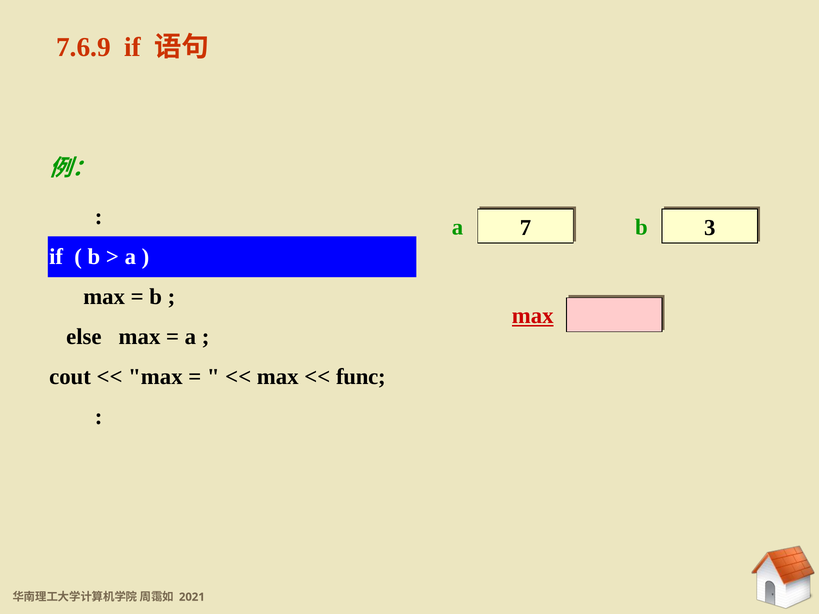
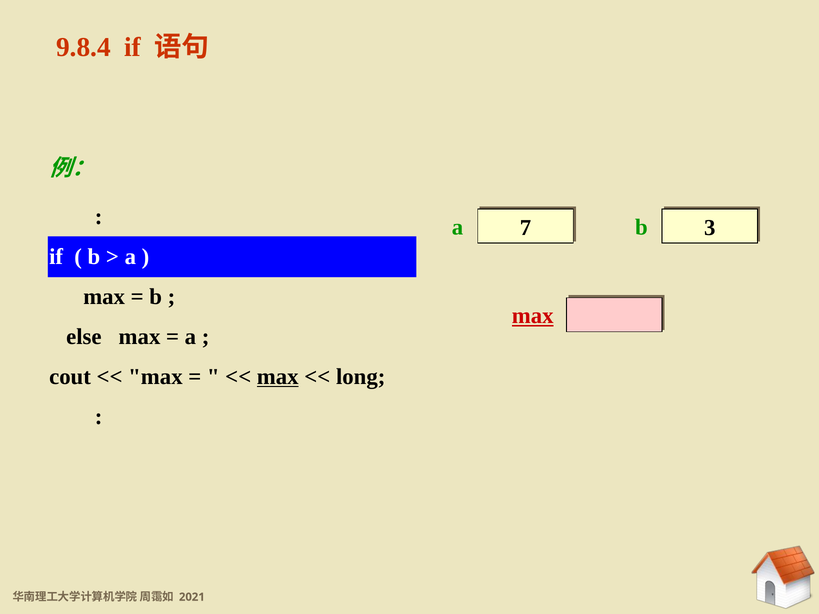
7.6.9: 7.6.9 -> 9.8.4 (83, 47)
max underline: none -> present (278, 377)
func: func -> long (361, 377)
